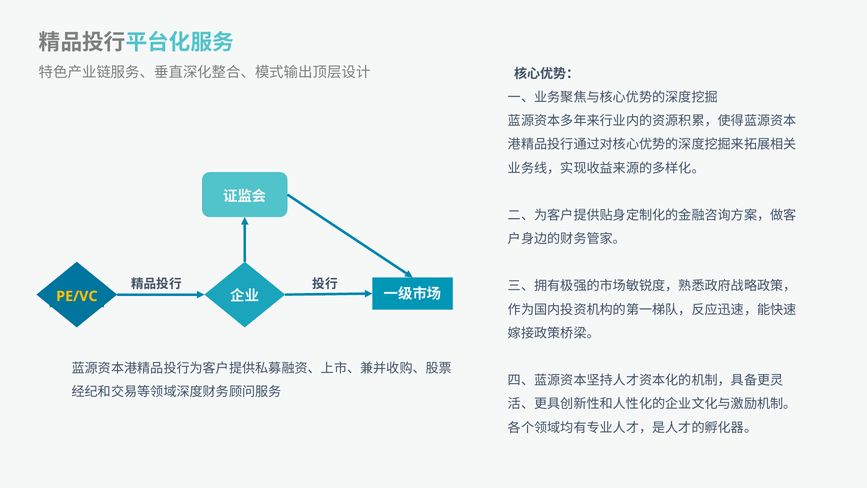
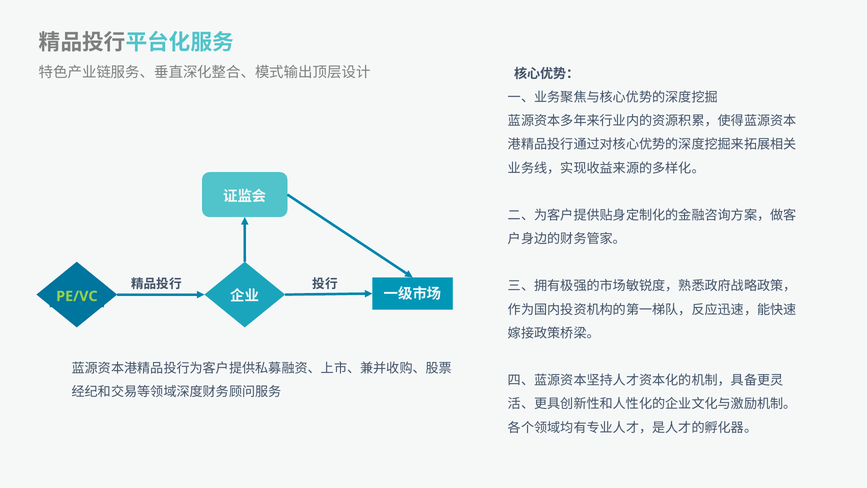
PE/VC colour: yellow -> light green (77, 296)
